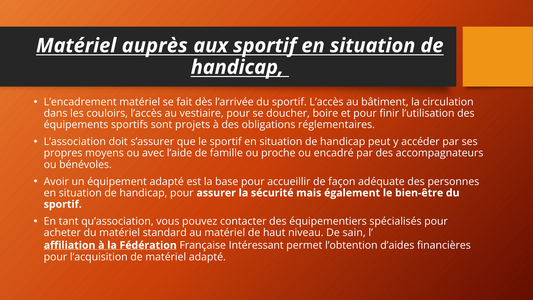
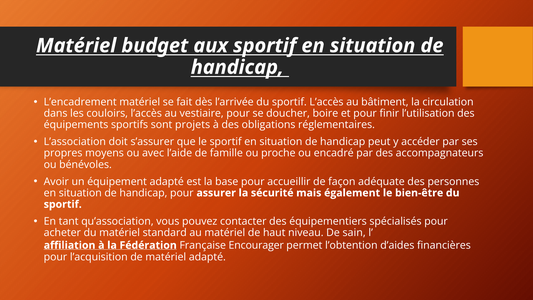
auprès: auprès -> budget (155, 46)
Intéressant: Intéressant -> Encourager (256, 245)
